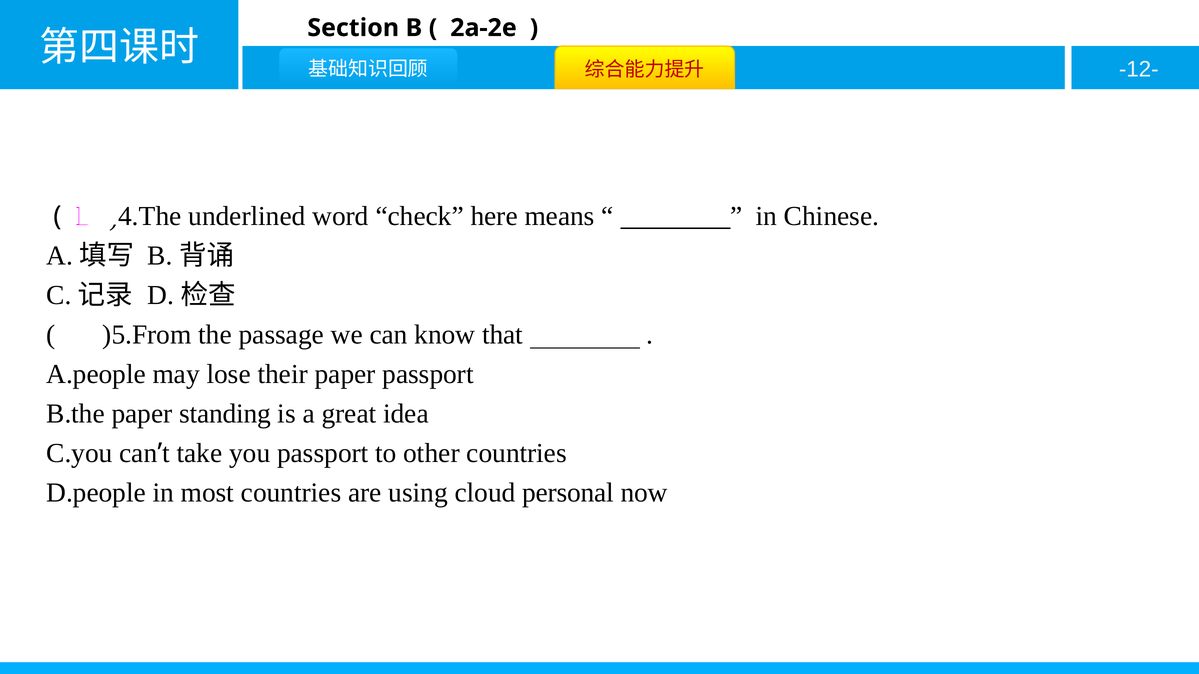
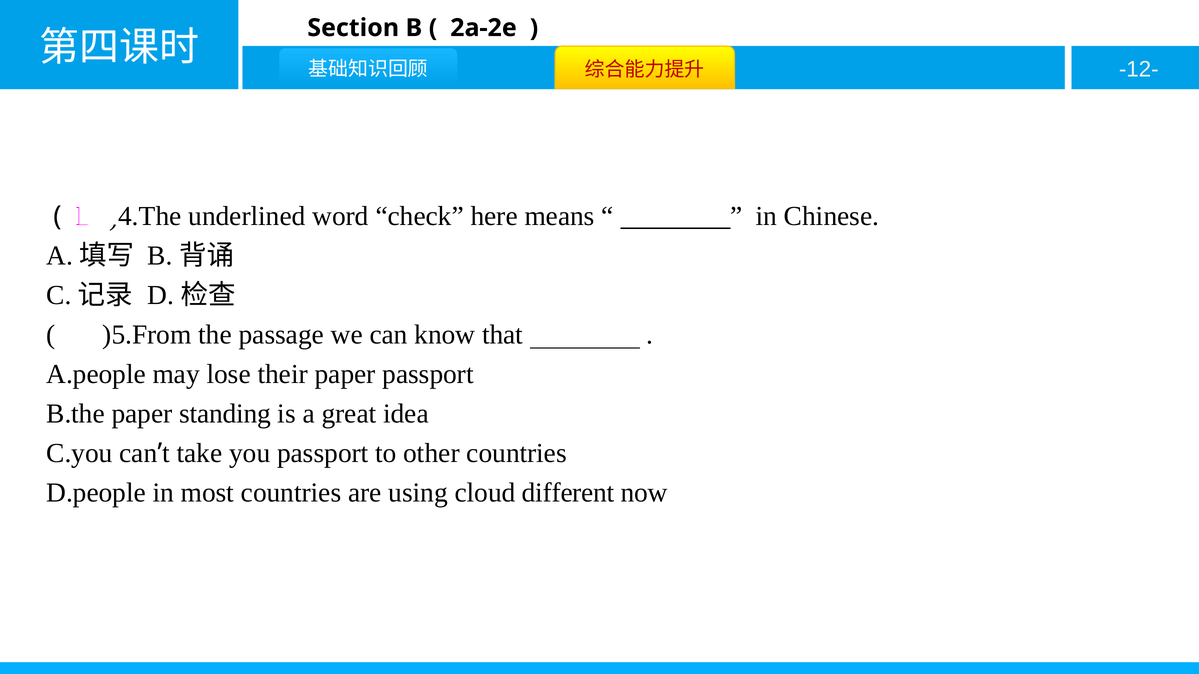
personal: personal -> different (568, 493)
